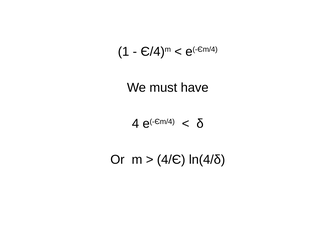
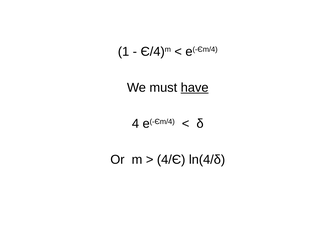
have underline: none -> present (195, 87)
